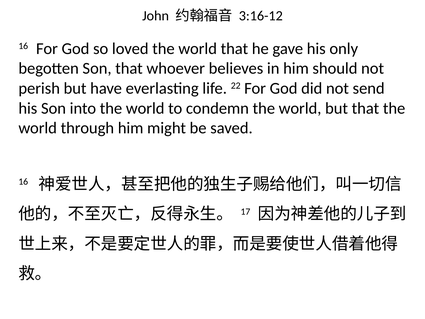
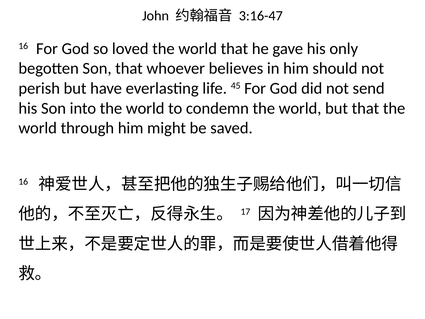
3:16-12: 3:16-12 -> 3:16-47 (261, 16)
22: 22 -> 45 (236, 86)
